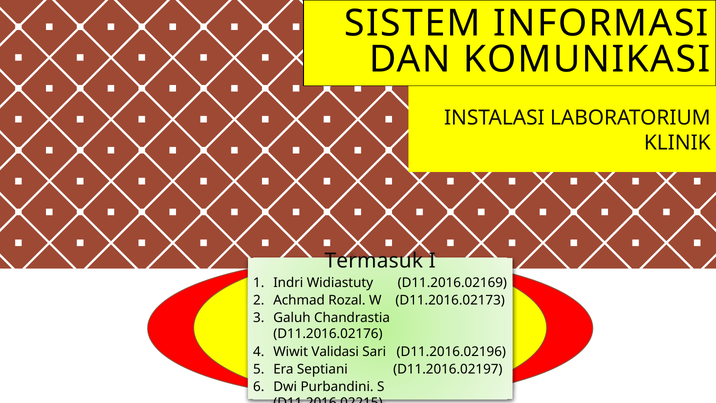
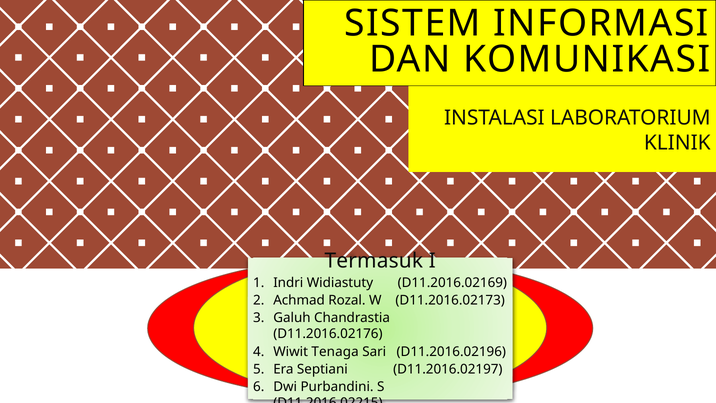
Validasi: Validasi -> Tenaga (335, 351)
